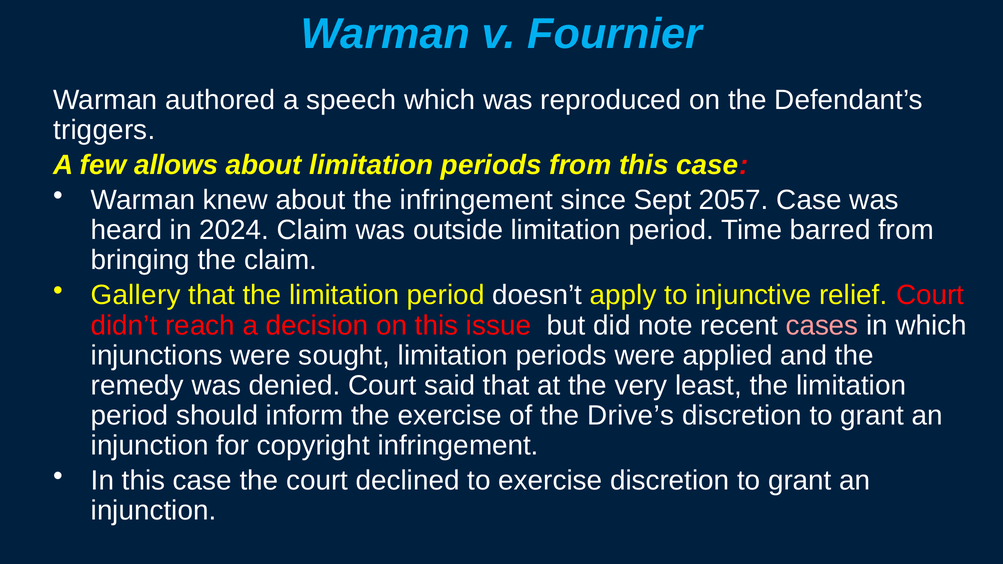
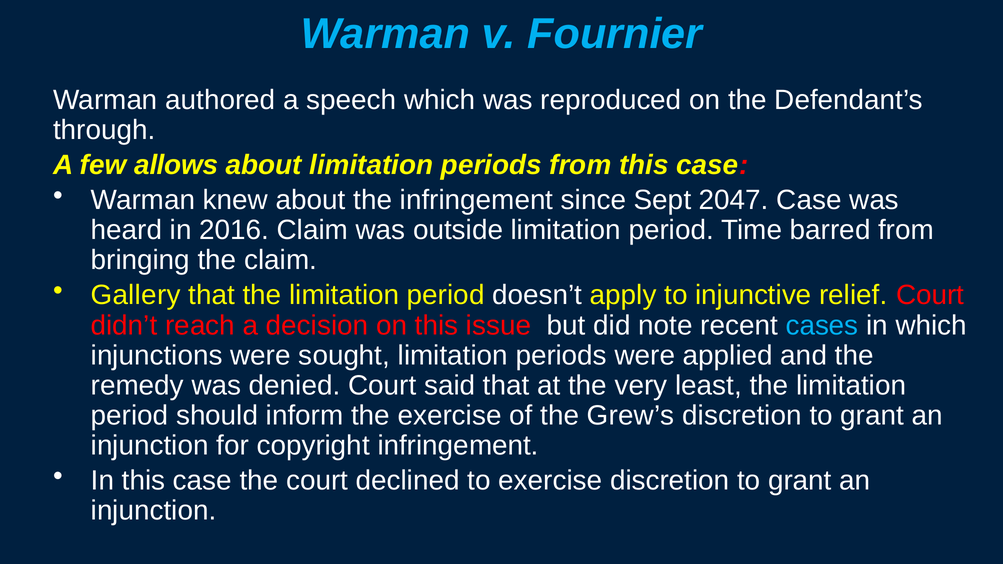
triggers: triggers -> through (104, 130)
2057: 2057 -> 2047 (734, 200)
2024: 2024 -> 2016 (234, 230)
cases colour: pink -> light blue (822, 325)
Drive’s: Drive’s -> Grew’s (631, 416)
